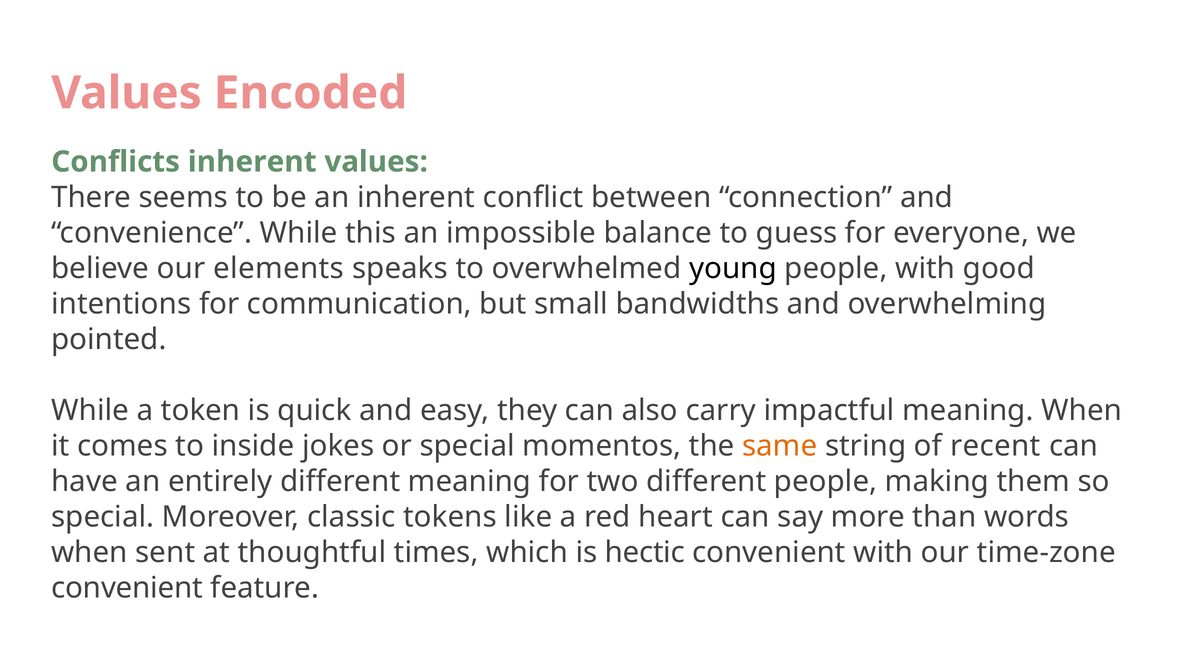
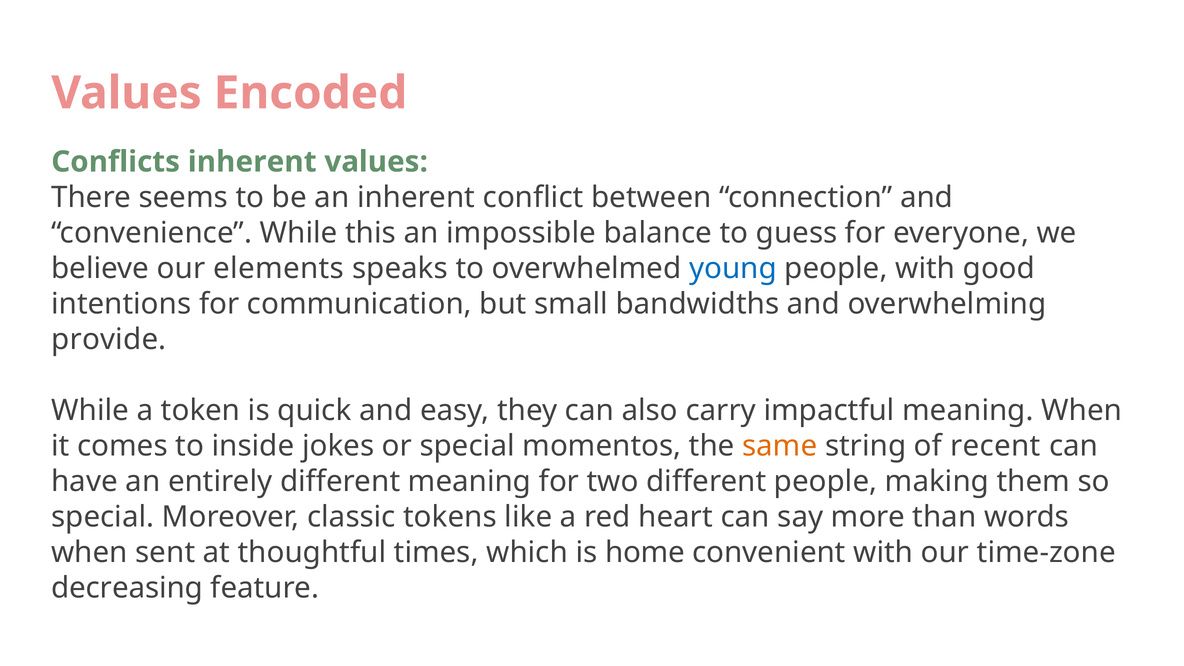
young colour: black -> blue (733, 268)
pointed: pointed -> provide (109, 339)
hectic: hectic -> home (645, 553)
convenient: convenient -> decreasing (127, 588)
